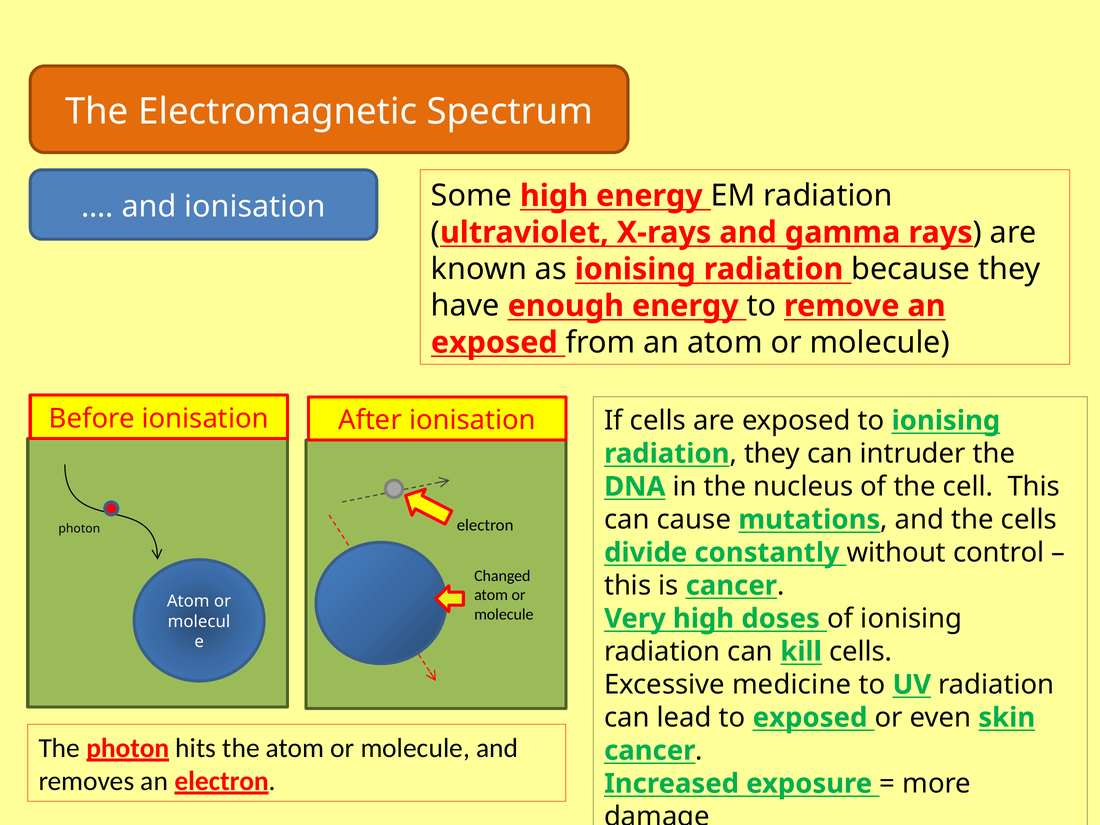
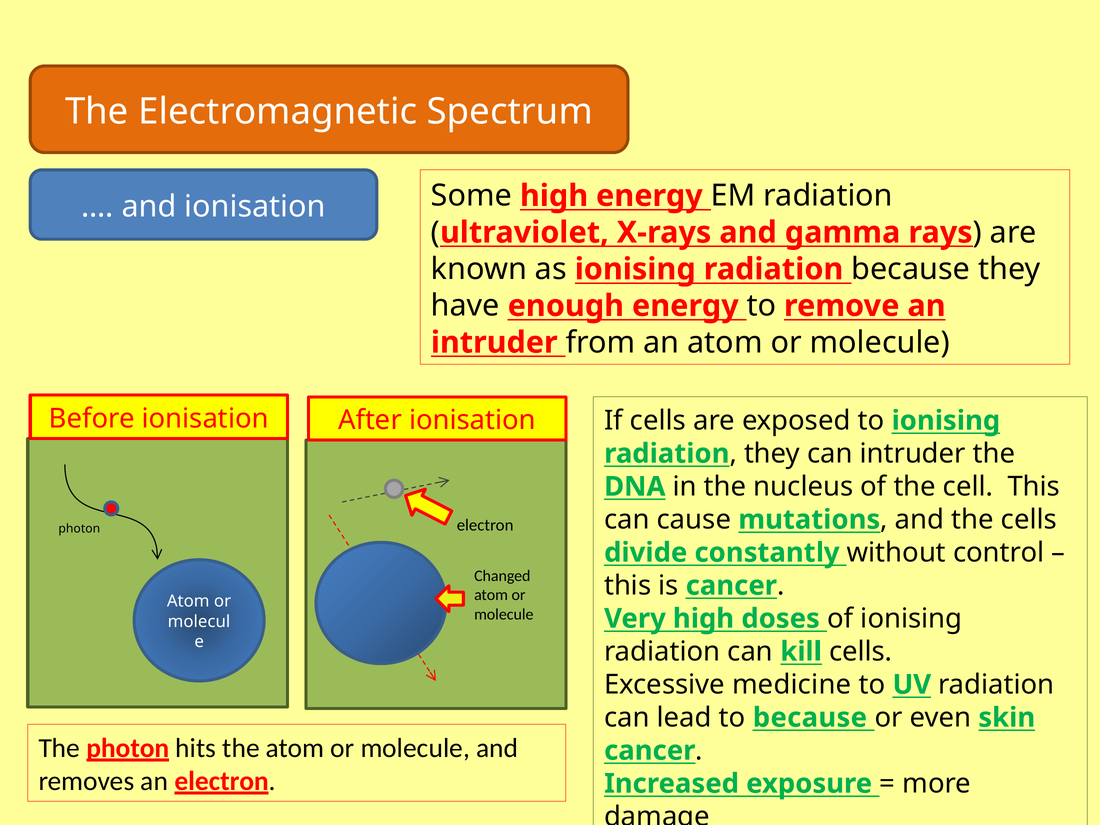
exposed: exposed -> intruder (494, 343)
to exposed: exposed -> because (810, 718)
